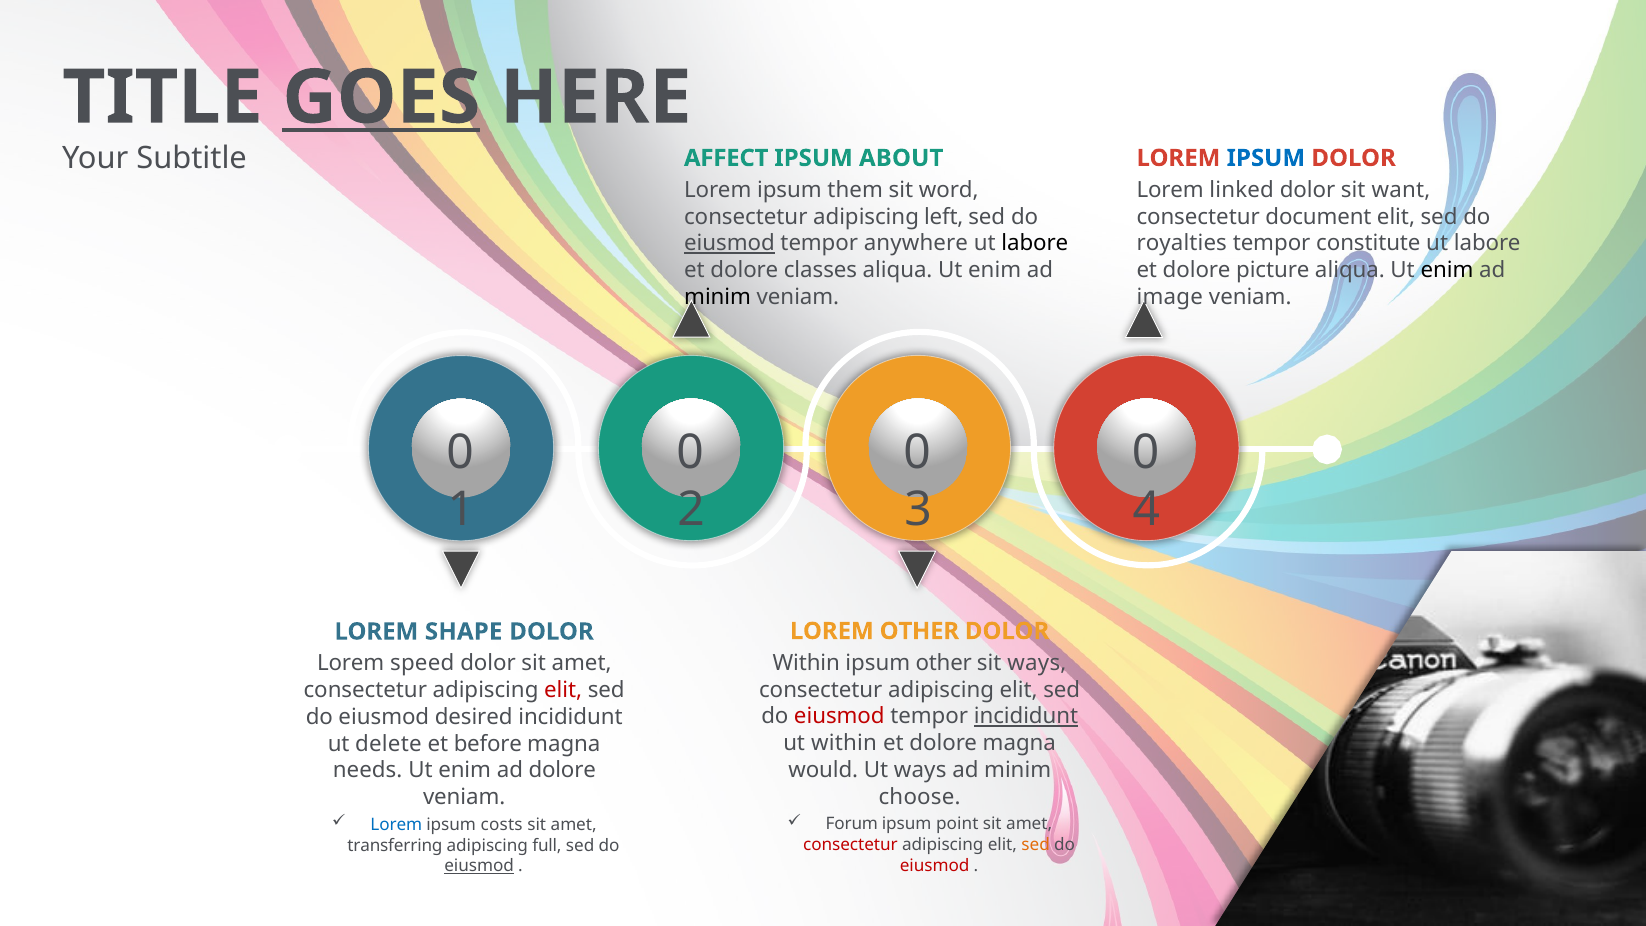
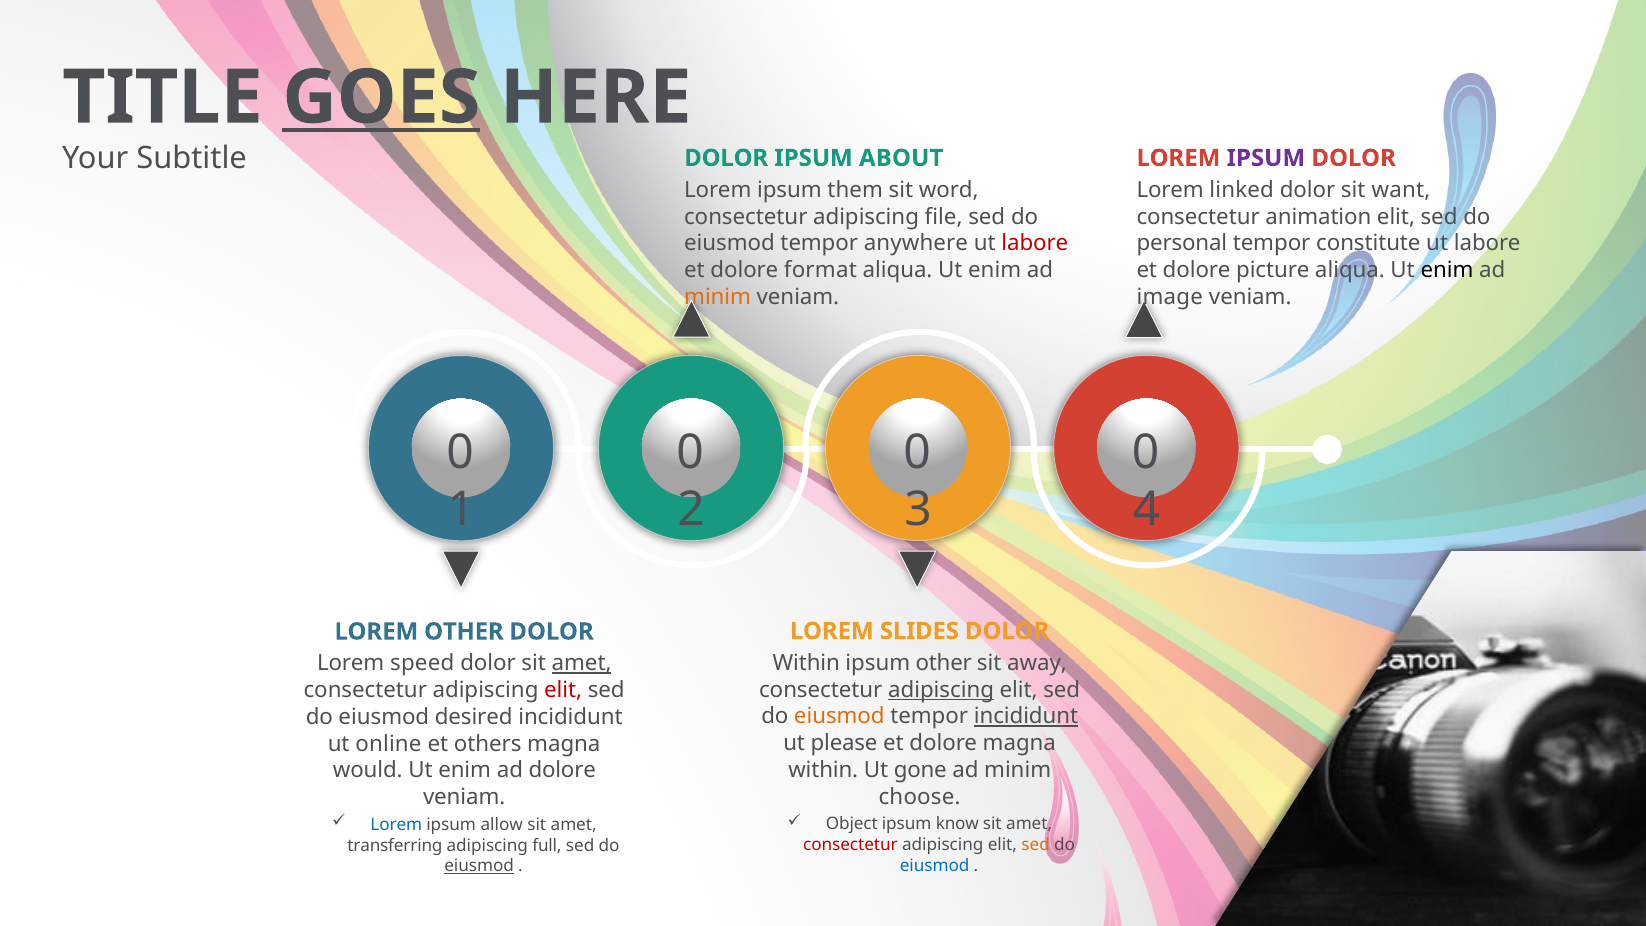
AFFECT: AFFECT -> DOLOR (726, 158)
IPSUM colour: blue -> purple (1266, 158)
left: left -> file (944, 217)
document: document -> animation (1318, 217)
eiusmod underline: present -> none (729, 243)
labore colour: black -> red (1035, 243)
royalties: royalties -> personal (1182, 243)
classes: classes -> format (820, 270)
minim colour: black -> orange (718, 297)
LOREM OTHER: OTHER -> SLIDES (919, 631)
LOREM SHAPE: SHAPE -> OTHER (464, 632)
sit ways: ways -> away (1037, 663)
amet underline: none -> present (582, 663)
adipiscing underline: none -> present (941, 690)
eiusmod colour: red -> orange (839, 716)
ut within: within -> please (844, 743)
delete: delete -> online (388, 744)
before: before -> others (488, 744)
would: would -> within (823, 770)
Ut ways: ways -> gone (920, 770)
needs: needs -> would (368, 770)
Forum: Forum -> Object (852, 824)
point: point -> know (957, 824)
costs: costs -> allow (502, 825)
eiusmod colour: red -> blue (935, 865)
